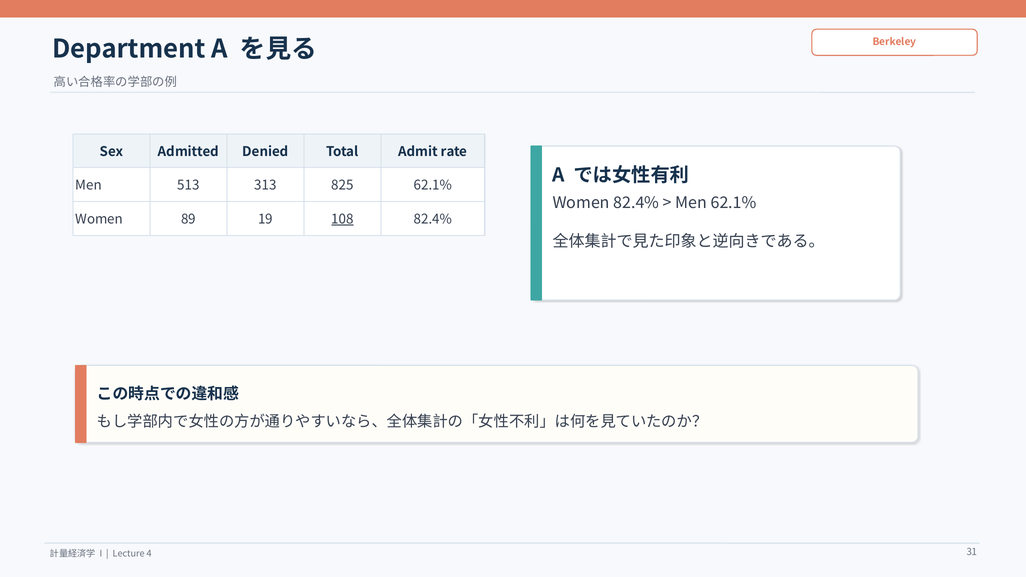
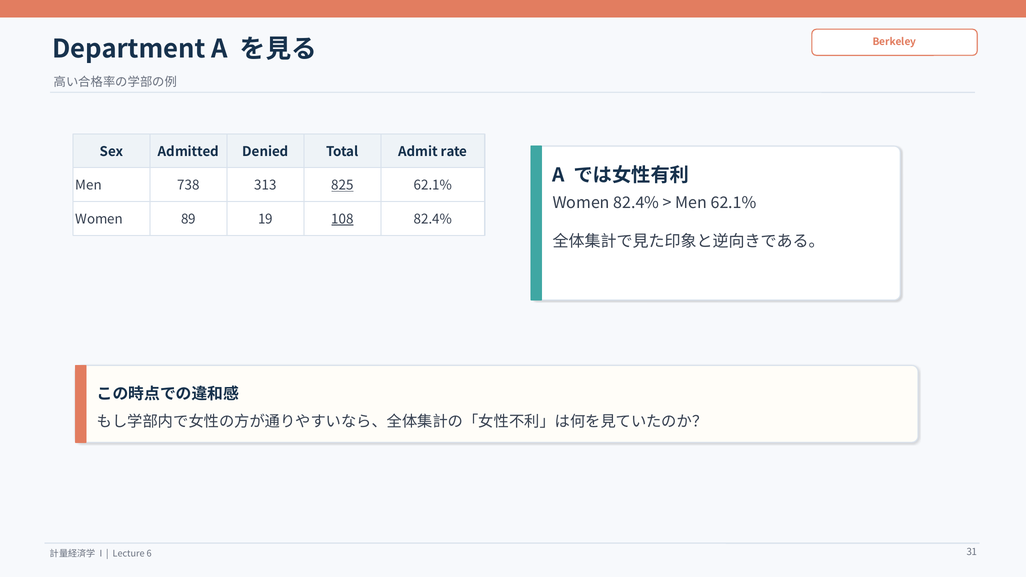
513: 513 -> 738 (188, 186)
825 underline: none -> present (342, 186)
4: 4 -> 6 (149, 554)
